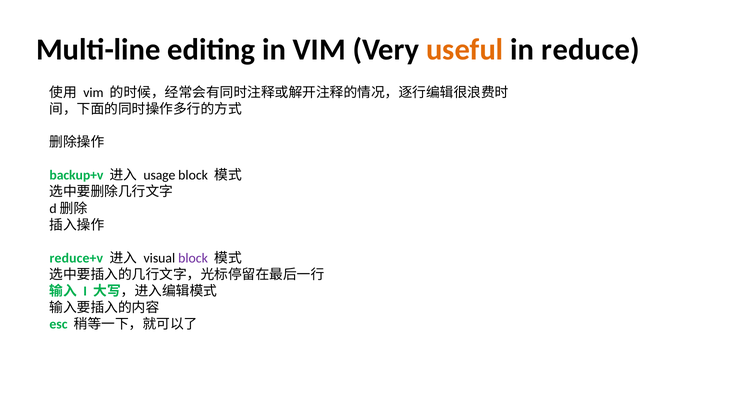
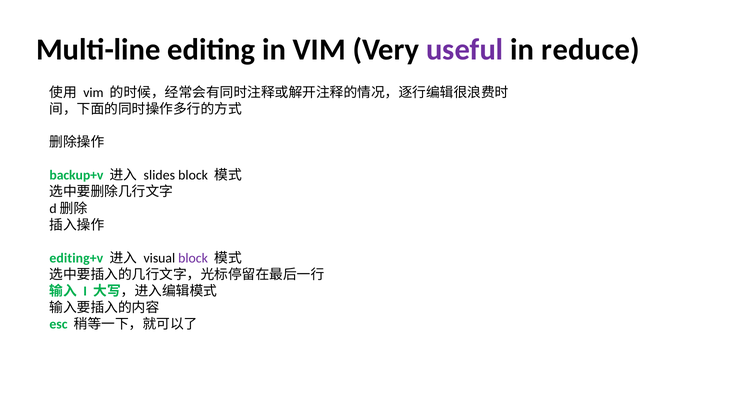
useful colour: orange -> purple (465, 50)
usage: usage -> slides (159, 175)
reduce+v: reduce+v -> editing+v (76, 258)
